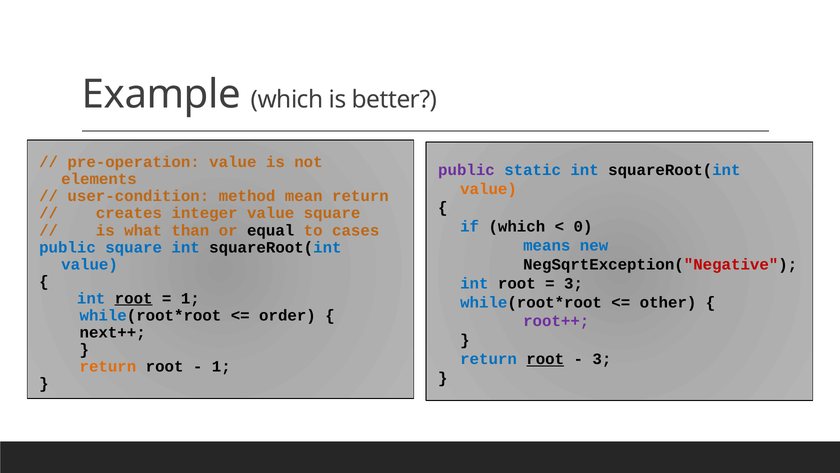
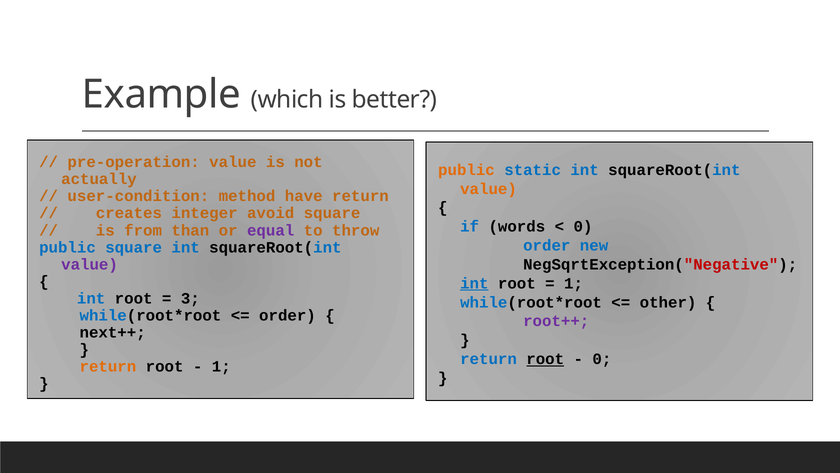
public colour: purple -> orange (466, 170)
elements: elements -> actually (99, 179)
mean: mean -> have (304, 196)
integer value: value -> avoid (271, 213)
if which: which -> words (517, 226)
what: what -> from (143, 230)
equal colour: black -> purple (271, 230)
cases: cases -> throw (356, 230)
means: means -> order (547, 245)
value colour: blue -> purple (90, 264)
int underline: none -> present (474, 283)
3: 3 -> 1 (574, 283)
root underline: present -> none (134, 298)
1: 1 -> 3 (190, 298)
3: 3 -> 0 (602, 359)
